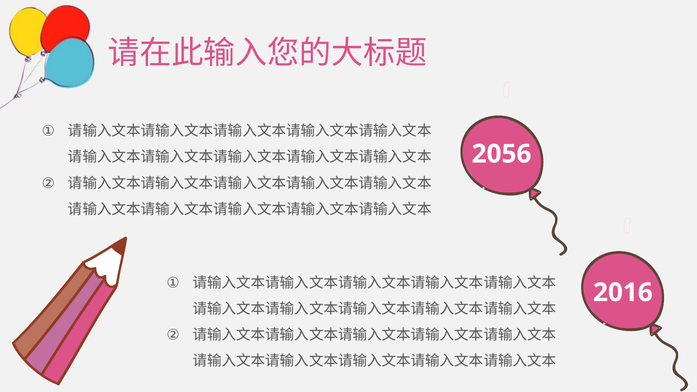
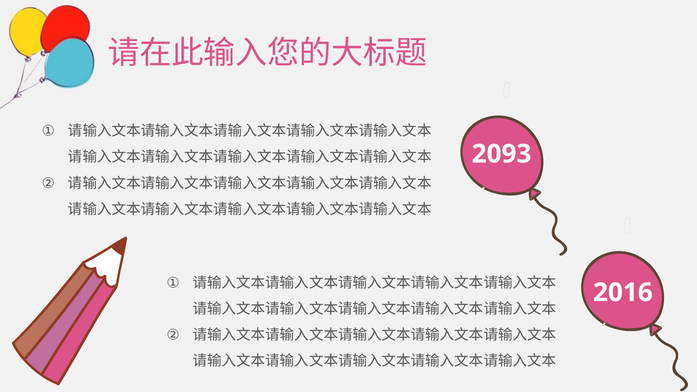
2056: 2056 -> 2093 (502, 154)
